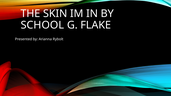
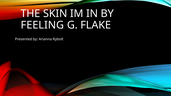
SCHOOL: SCHOOL -> FEELING (42, 25)
